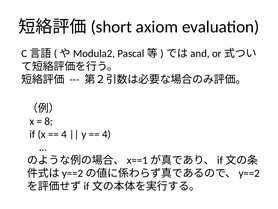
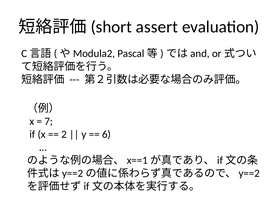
axiom: axiom -> assert (157, 27)
8: 8 -> 7 (49, 121)
4: 4 -> 2 (64, 134)
4: 4 -> 6 (106, 134)
